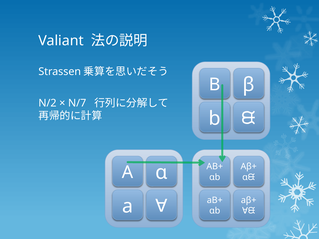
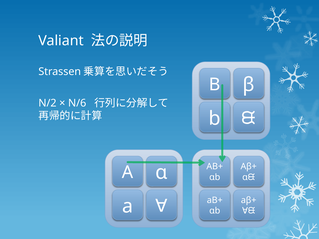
N/7: N/7 -> N/6 (77, 103)
